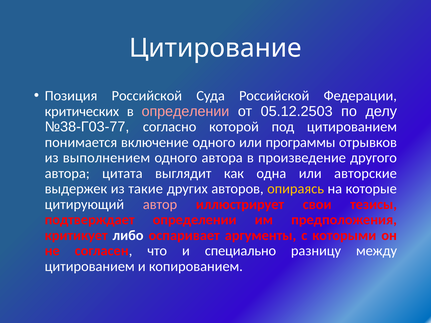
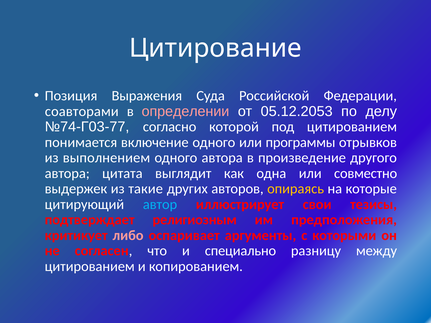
Позиция Российской: Российской -> Выражения (147, 96)
критических: критических -> соавторами (82, 111)
05.12.2503: 05.12.2503 -> 05.12.2053 (297, 111)
№38-Г03-77: №38-Г03-77 -> №74-Г03-77 (87, 127)
авторские: авторские -> совместно (366, 173)
автор colour: pink -> light blue (160, 204)
подтверждает определении: определении -> религиозным (195, 220)
либо colour: white -> pink (128, 235)
